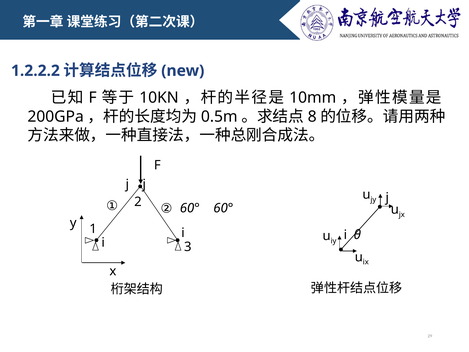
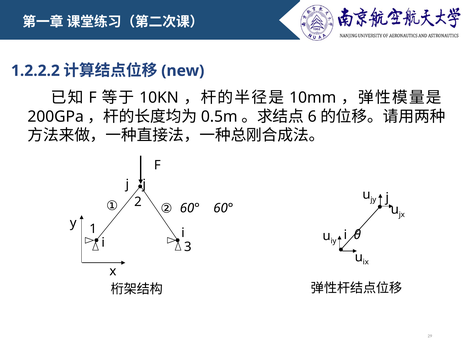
8: 8 -> 6 (312, 116)
